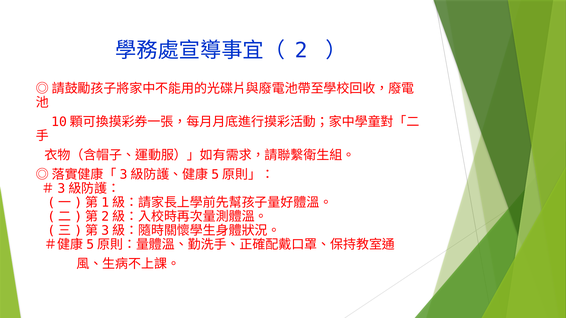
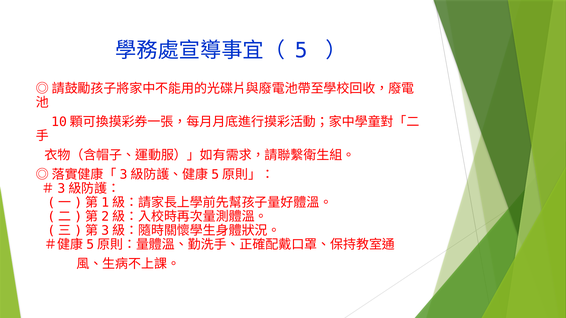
2: 2 -> 5 (301, 50)
